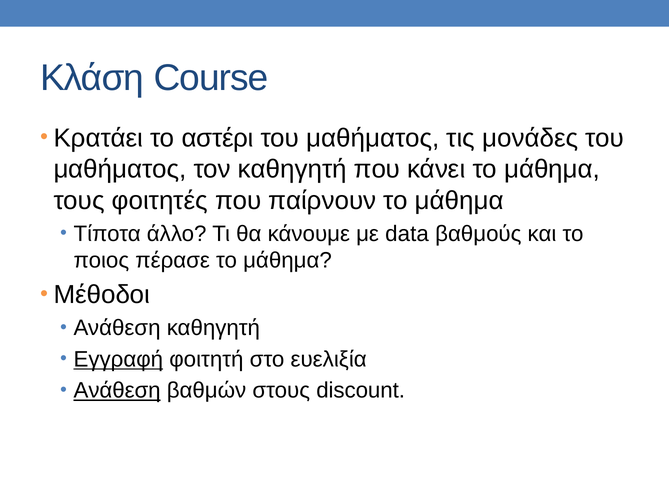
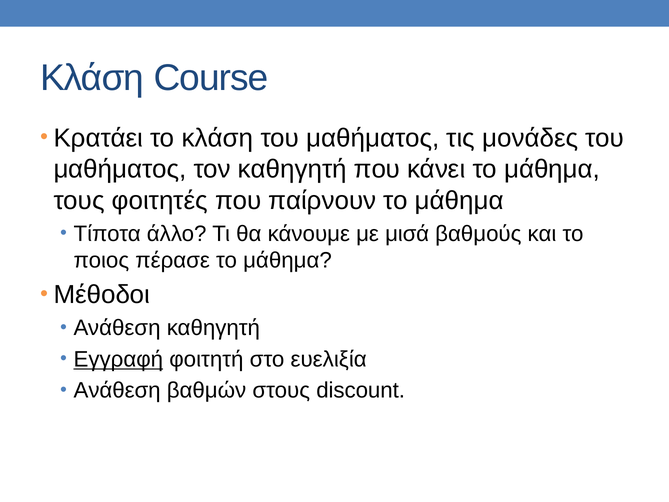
το αστέρι: αστέρι -> κλάση (217, 138)
data: data -> μισά (407, 234)
Ανάθεση underline: present -> none (117, 390)
